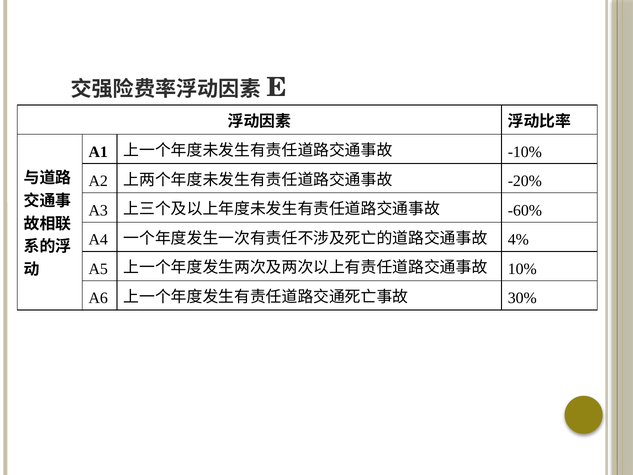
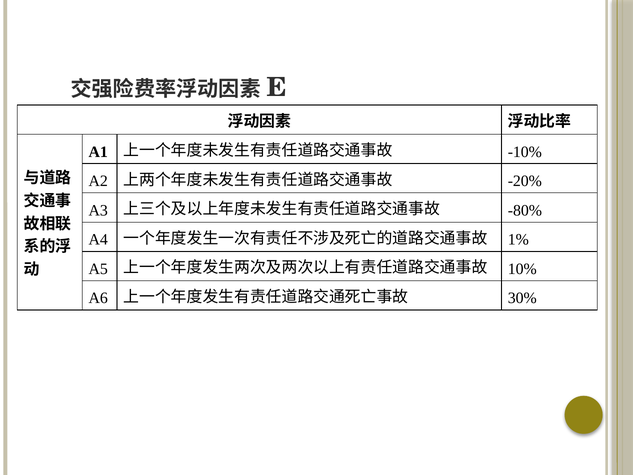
-60%: -60% -> -80% (525, 210)
4%: 4% -> 1% (518, 240)
